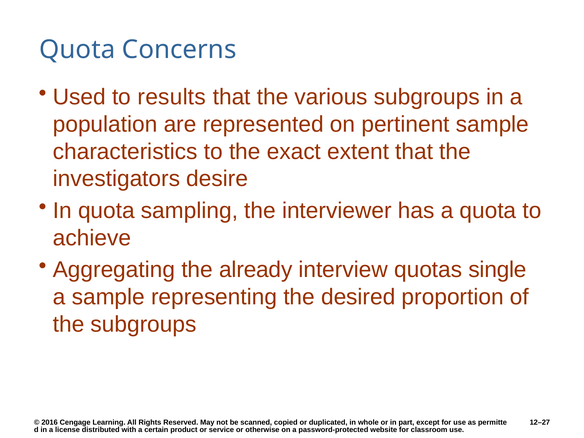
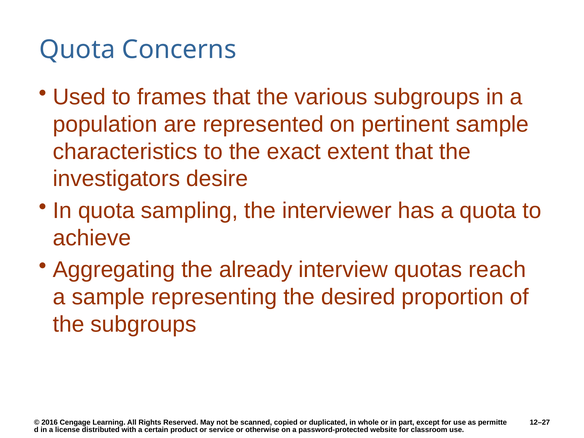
results: results -> frames (172, 97)
single: single -> reach (497, 270)
